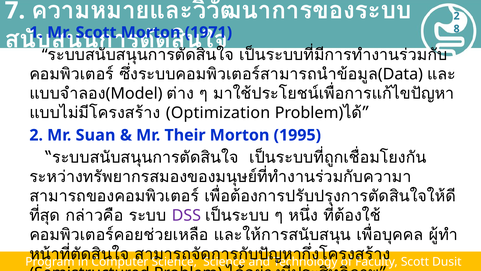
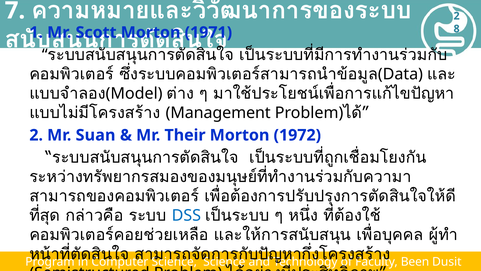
Optimization: Optimization -> Management (218, 113)
1995: 1995 -> 1972 (297, 135)
DSS colour: purple -> blue (186, 215)
Scott: Scott -> Been (415, 262)
